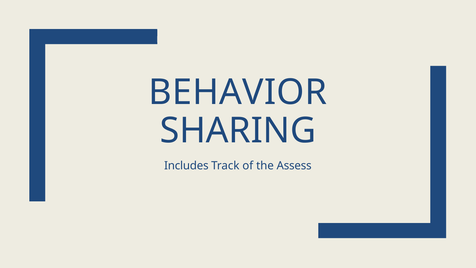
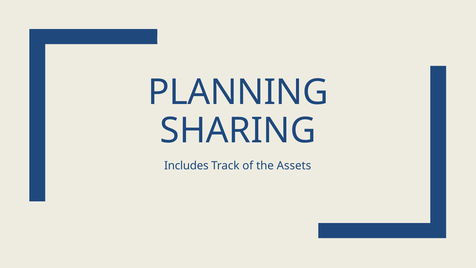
BEHAVIOR: BEHAVIOR -> PLANNING (238, 92)
Assess: Assess -> Assets (294, 166)
